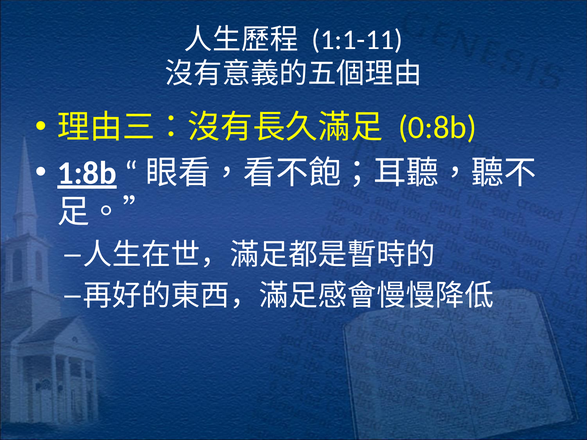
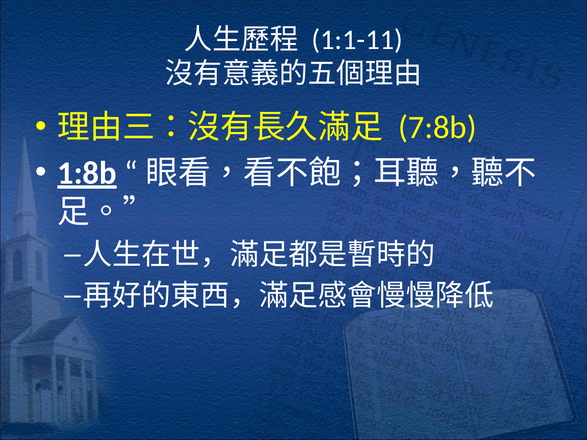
0:8b: 0:8b -> 7:8b (437, 127)
